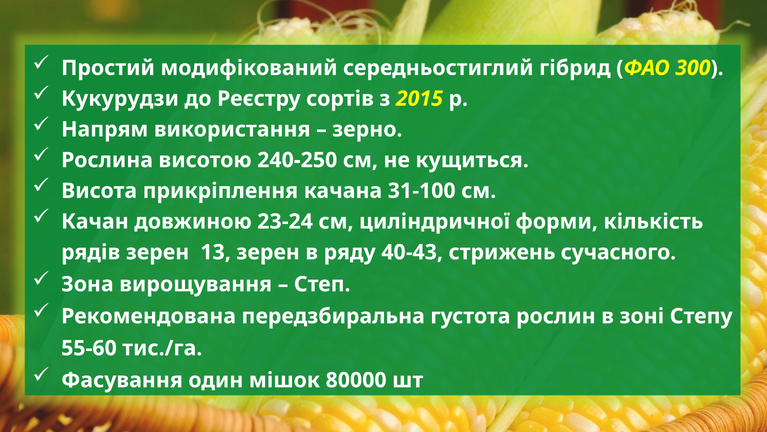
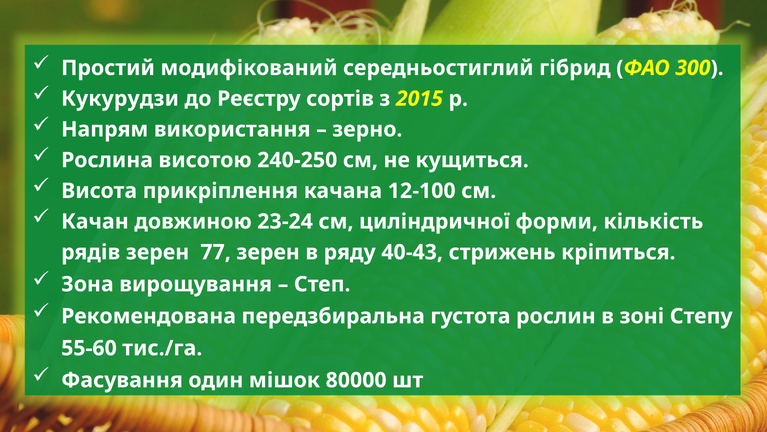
31-100: 31-100 -> 12-100 (422, 191)
13: 13 -> 77 (216, 252)
сучасного: сучасного -> кріпиться (618, 252)
